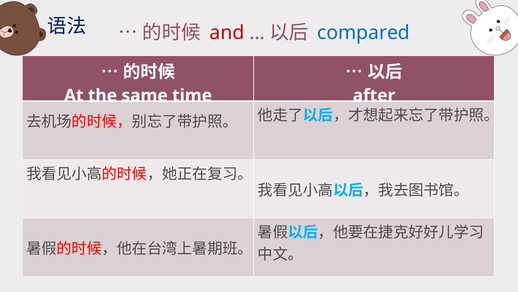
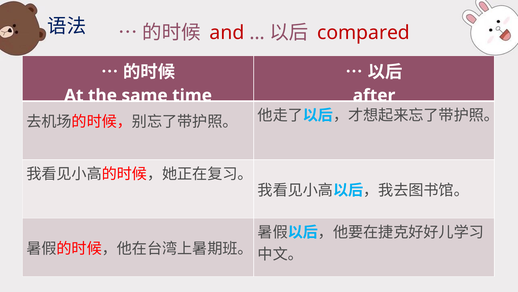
compared colour: blue -> red (364, 33)
